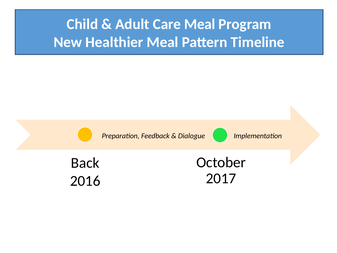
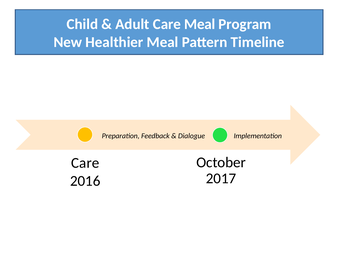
Back: Back -> Care (85, 163)
